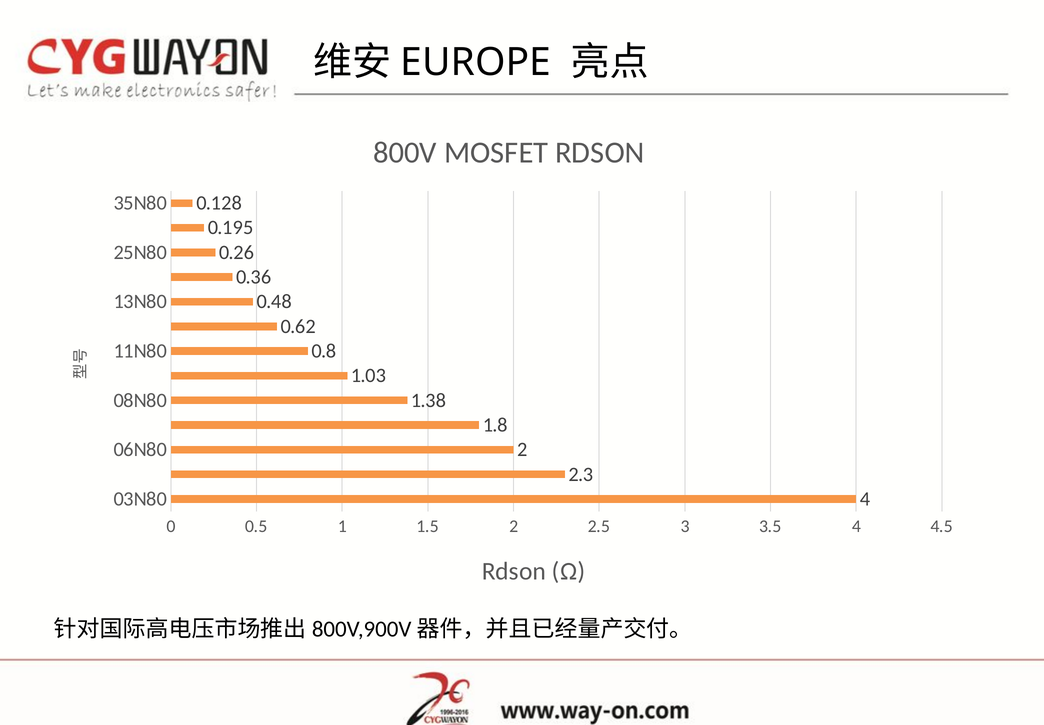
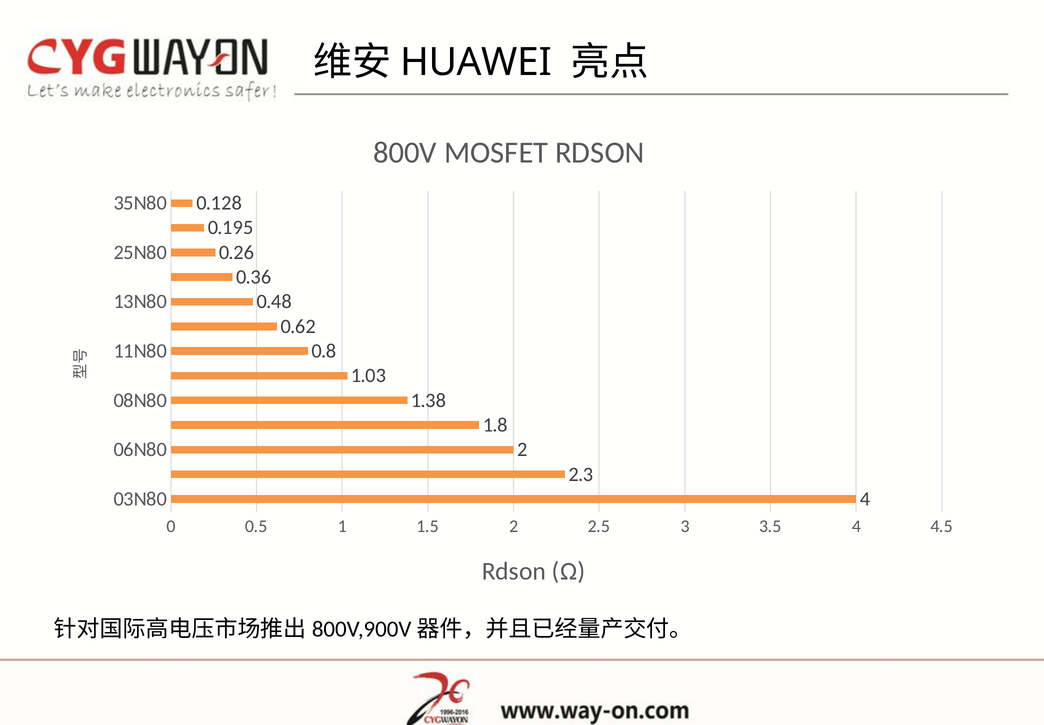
EUROPE: EUROPE -> HUAWEI (476, 62)
